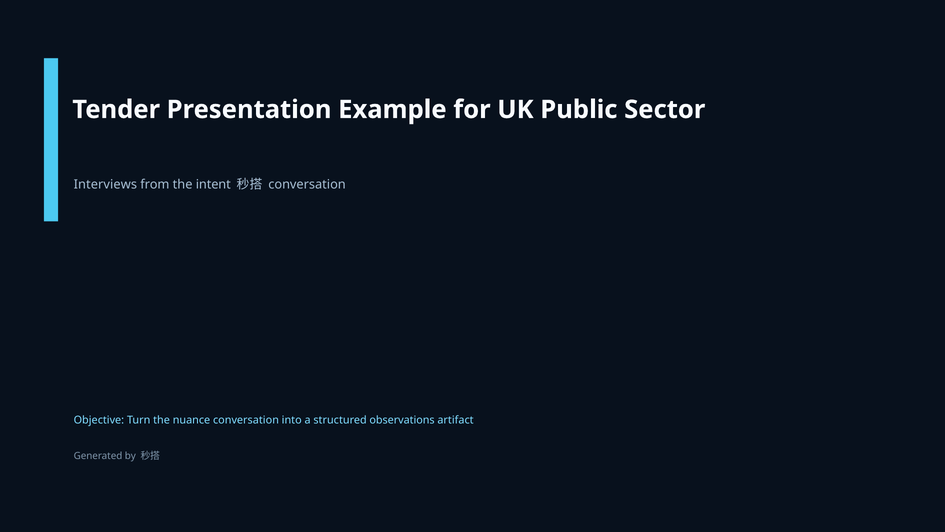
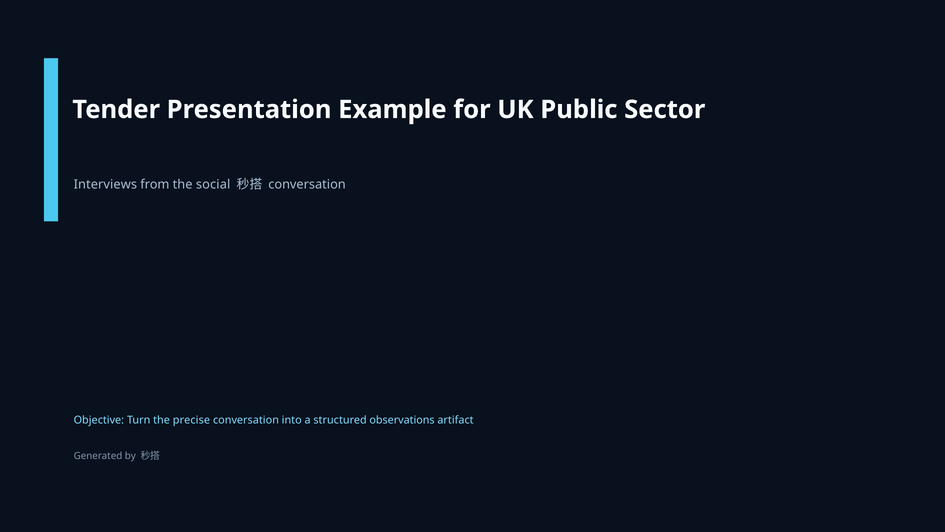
intent: intent -> social (213, 184)
nuance: nuance -> precise (191, 420)
